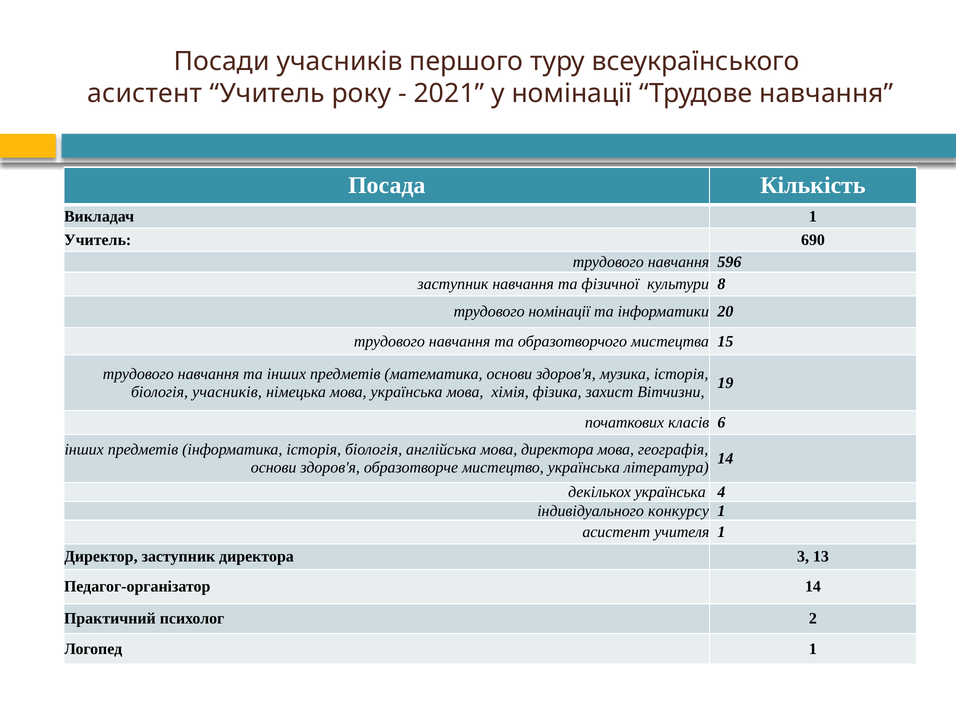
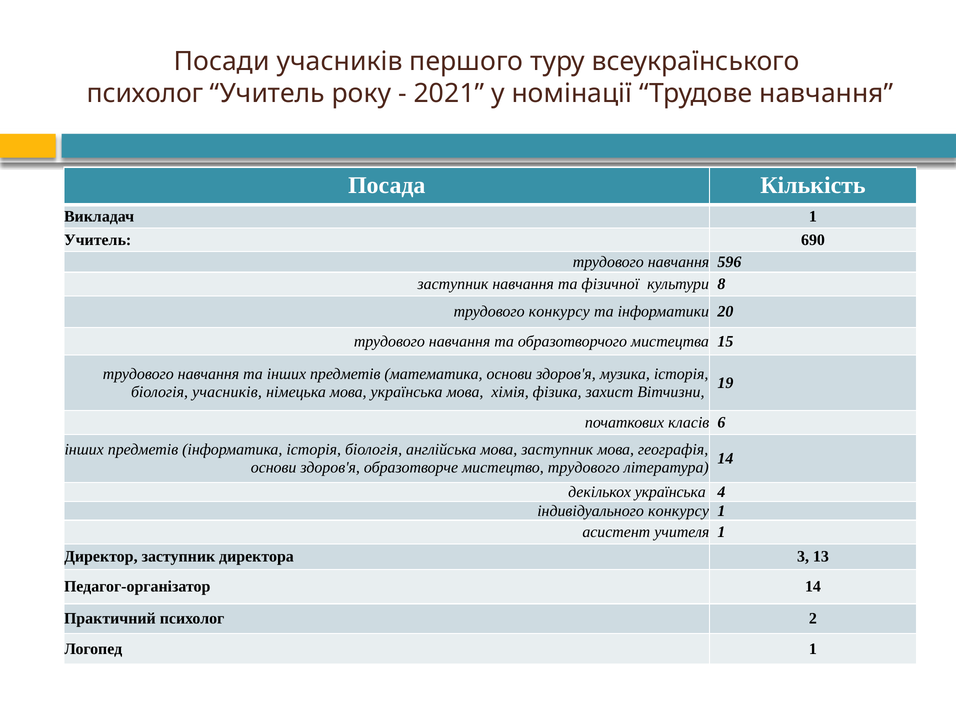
асистент: асистент -> психолог (145, 93)
трудового номінації: номінації -> конкурсу (559, 312)
мова директора: директора -> заступник (557, 450)
мистецтво українська: українська -> трудового (584, 467)
